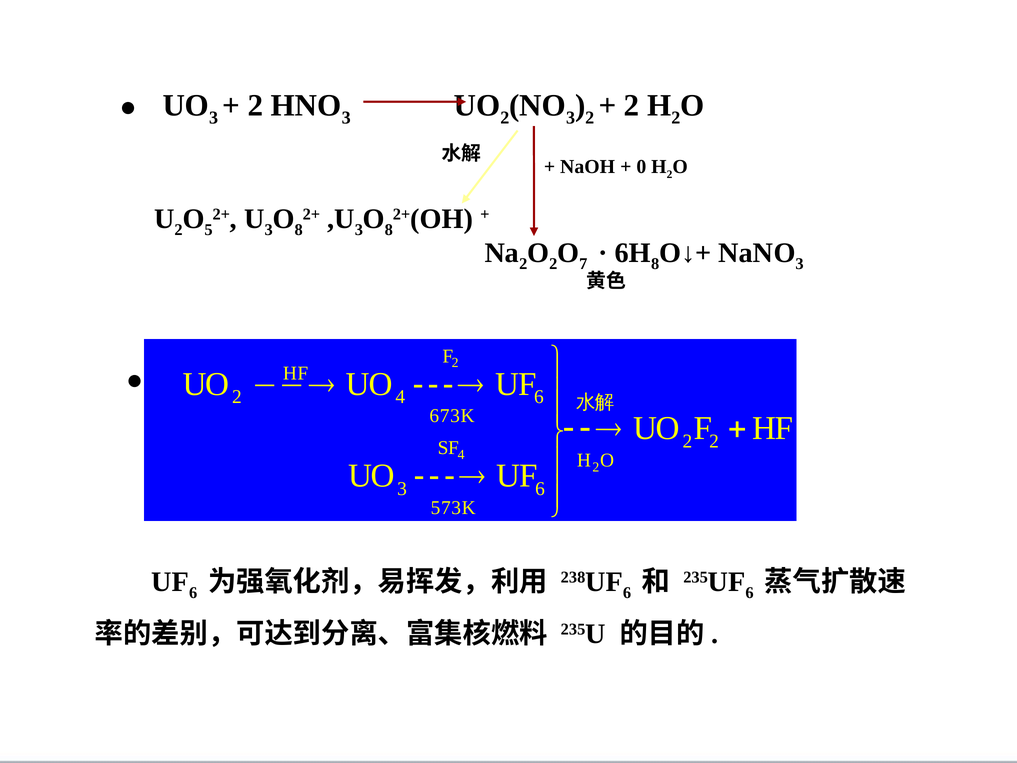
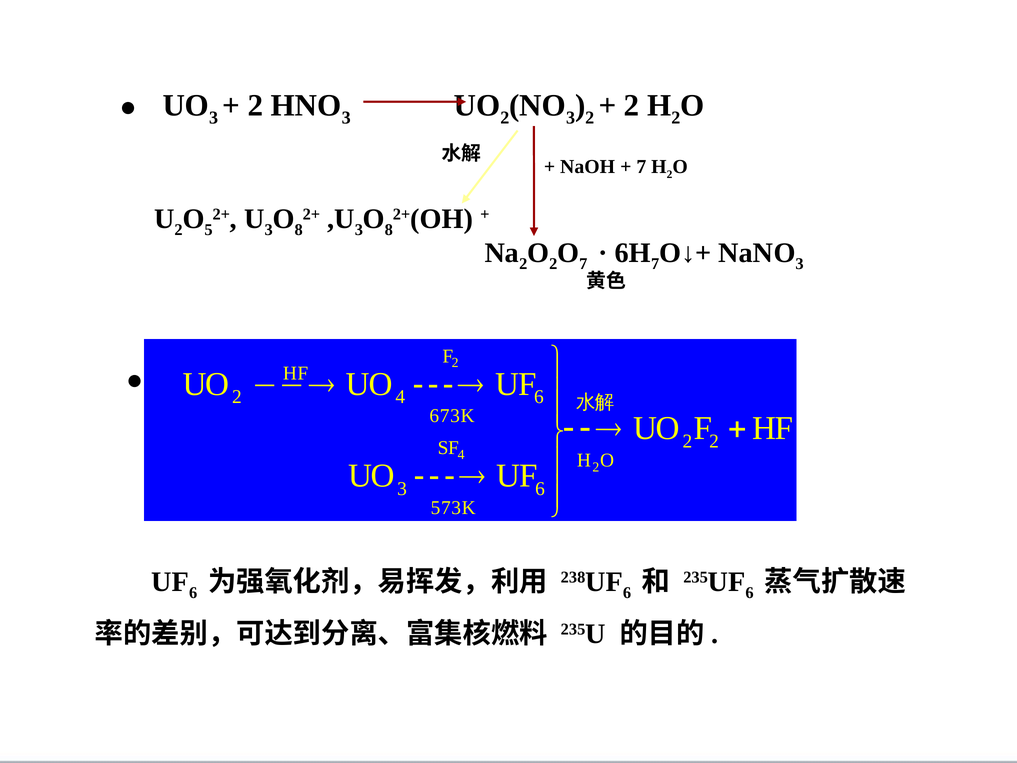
0: 0 -> 7 (641, 167)
8: 8 -> 7 (655, 264)
